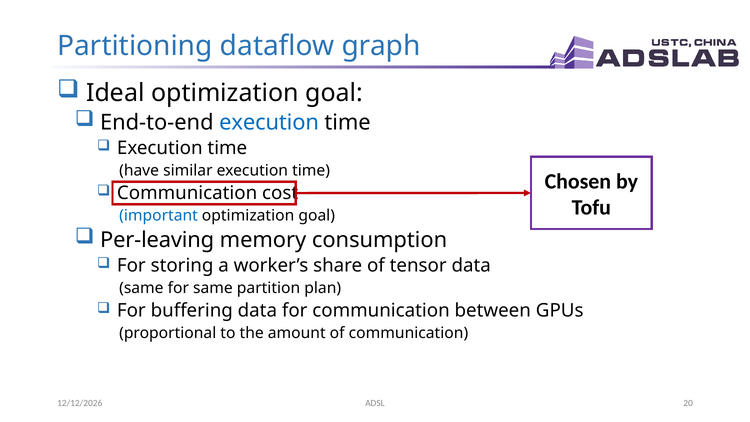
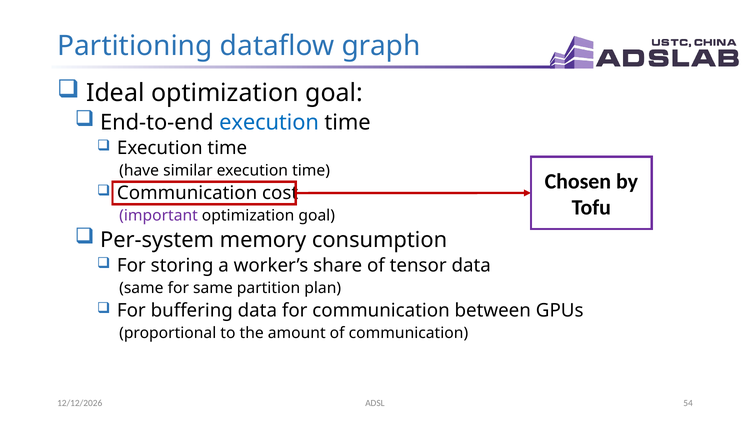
important colour: blue -> purple (159, 216)
Per-leaving: Per-leaving -> Per-system (157, 240)
20: 20 -> 54 (688, 403)
